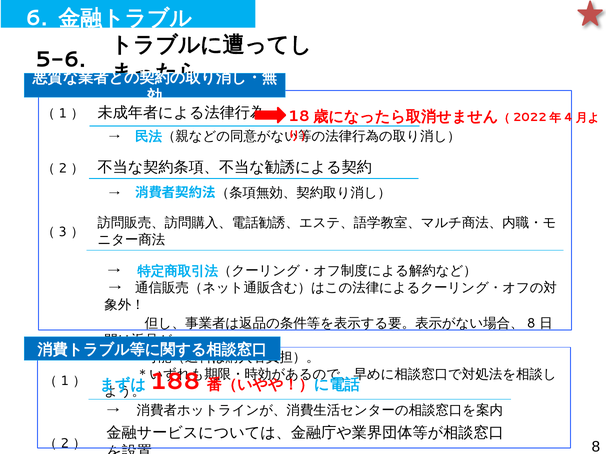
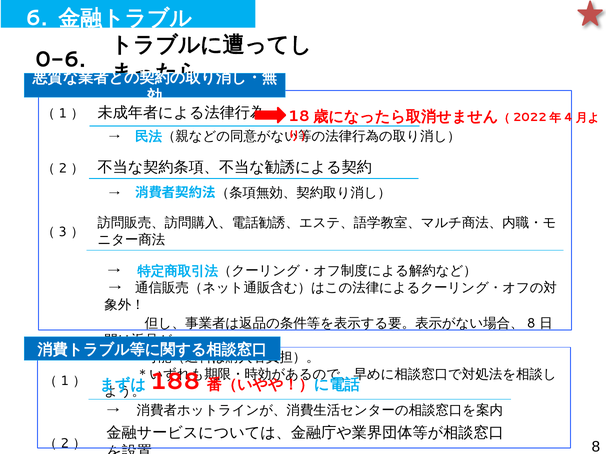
5-6: 5-6 -> 0-6 (60, 59)
